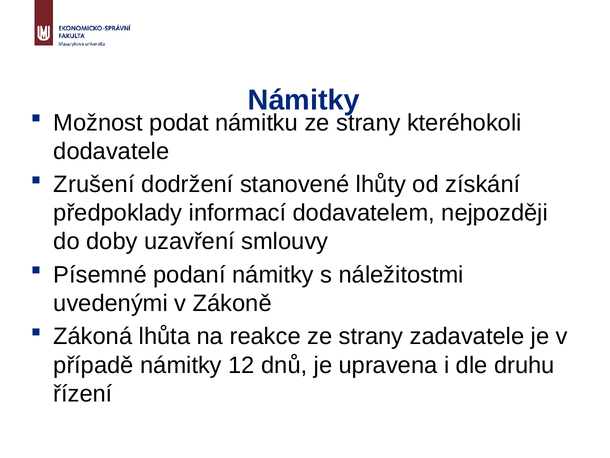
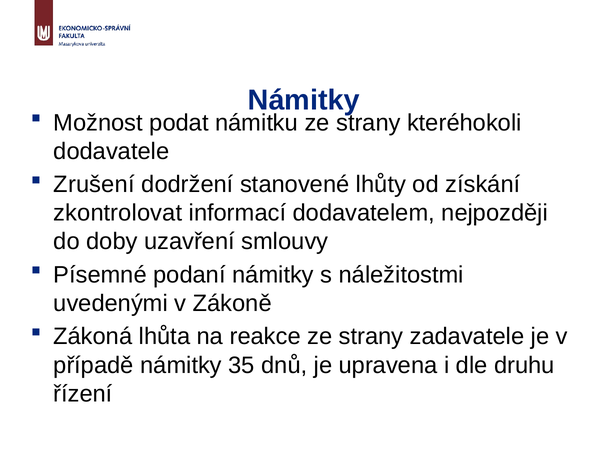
předpoklady: předpoklady -> zkontrolovat (118, 213)
12: 12 -> 35 (241, 365)
